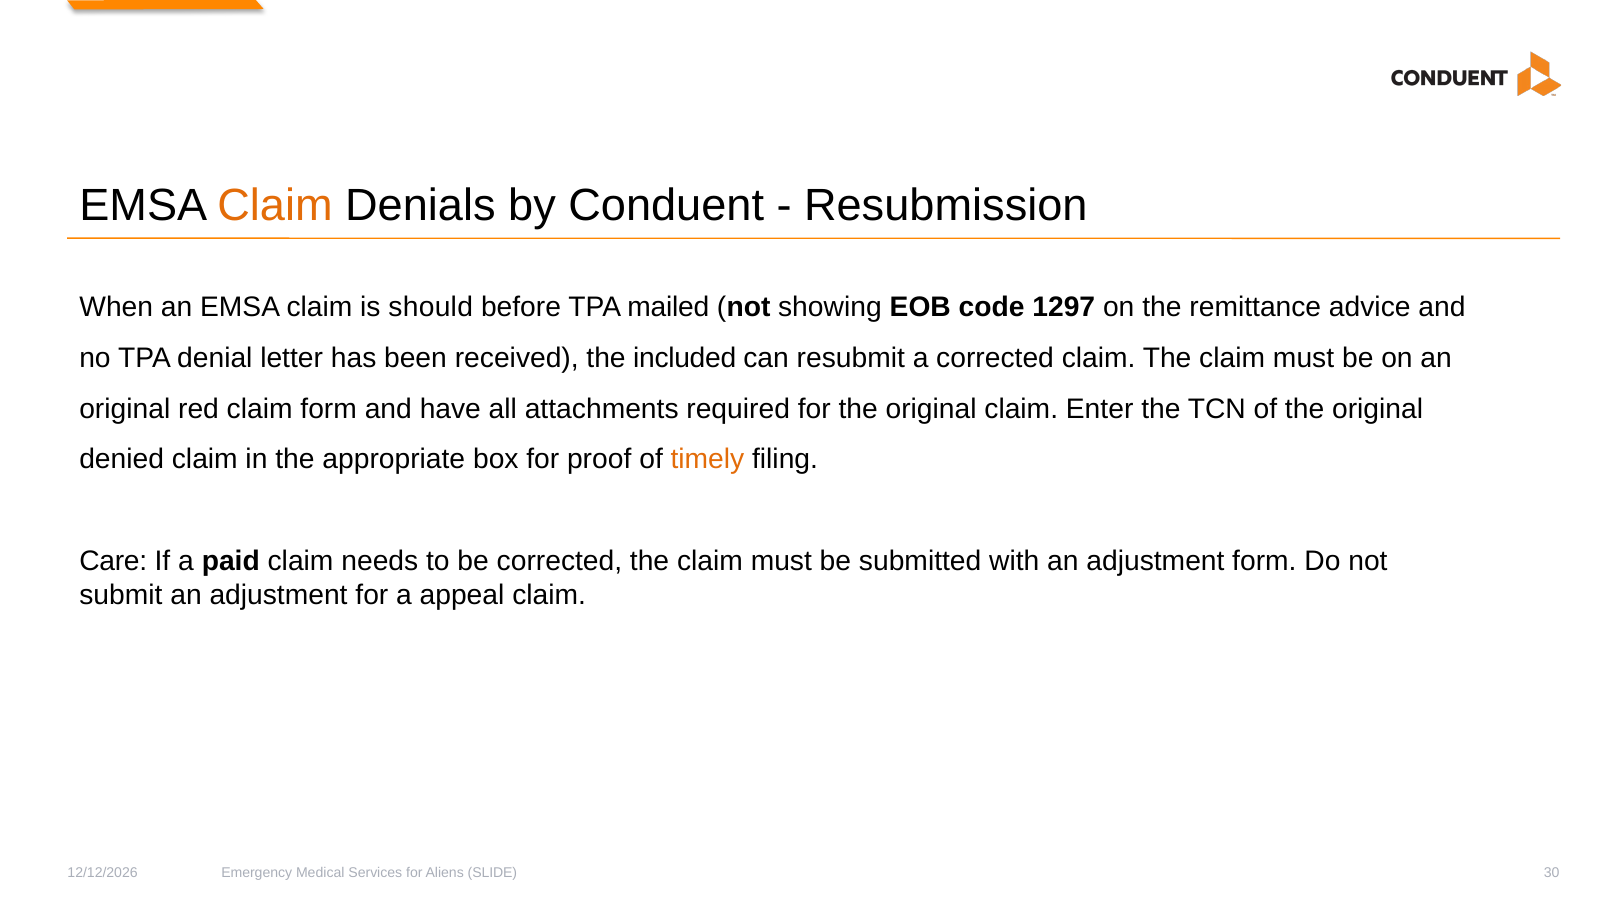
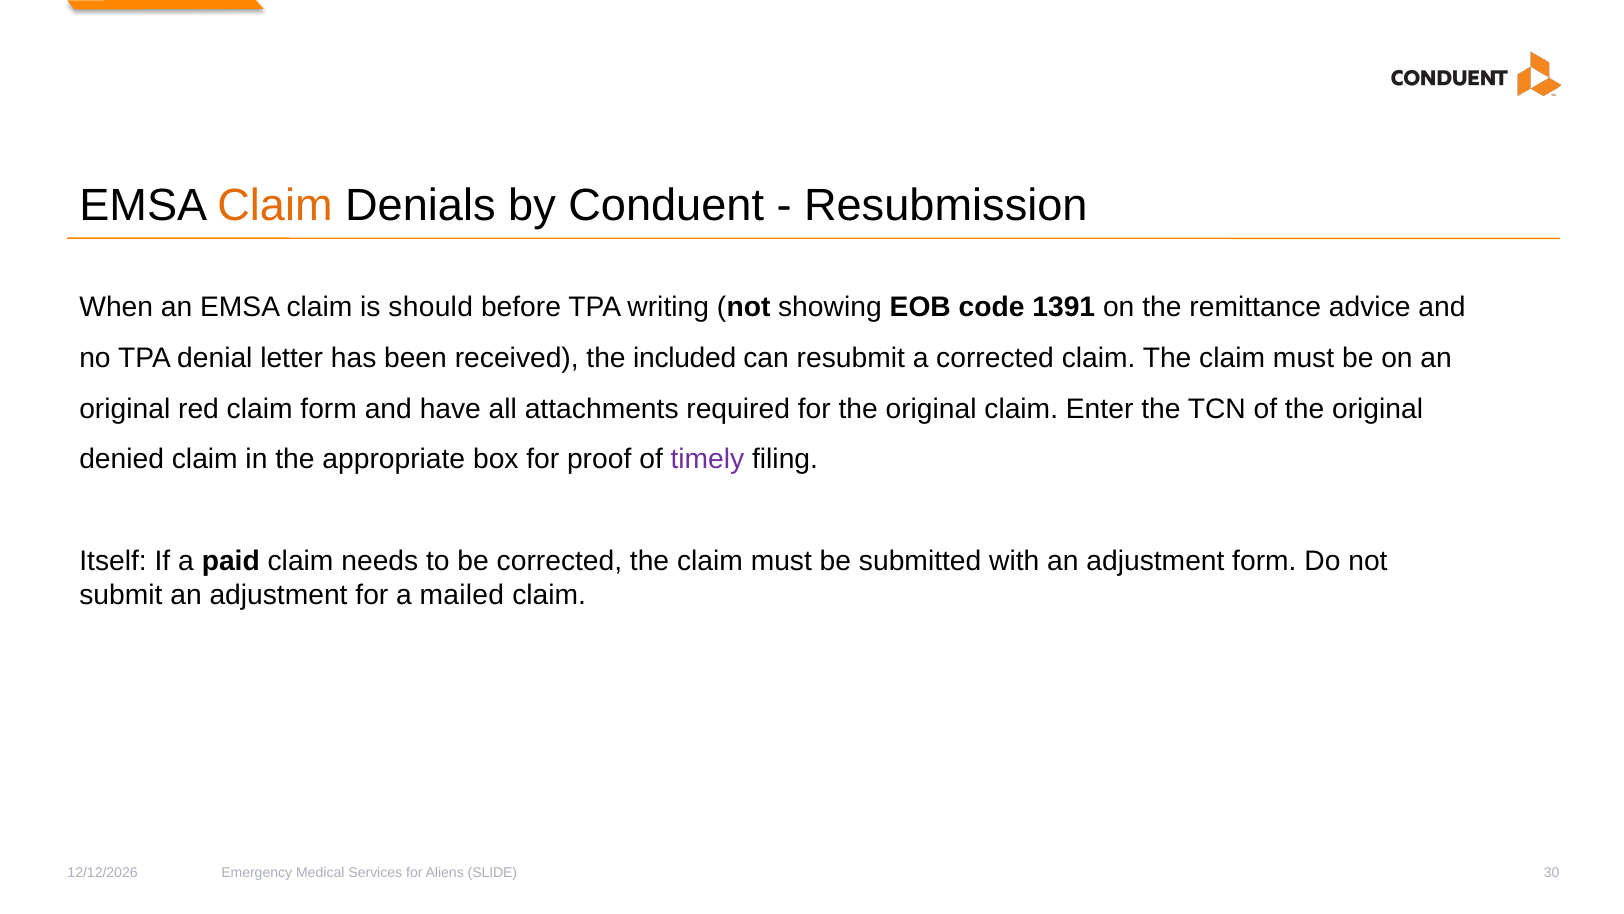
mailed: mailed -> writing (668, 307)
1297: 1297 -> 1391 (1064, 307)
timely colour: orange -> purple (707, 459)
Care: Care -> Itself (113, 561)
appeal: appeal -> mailed (462, 595)
